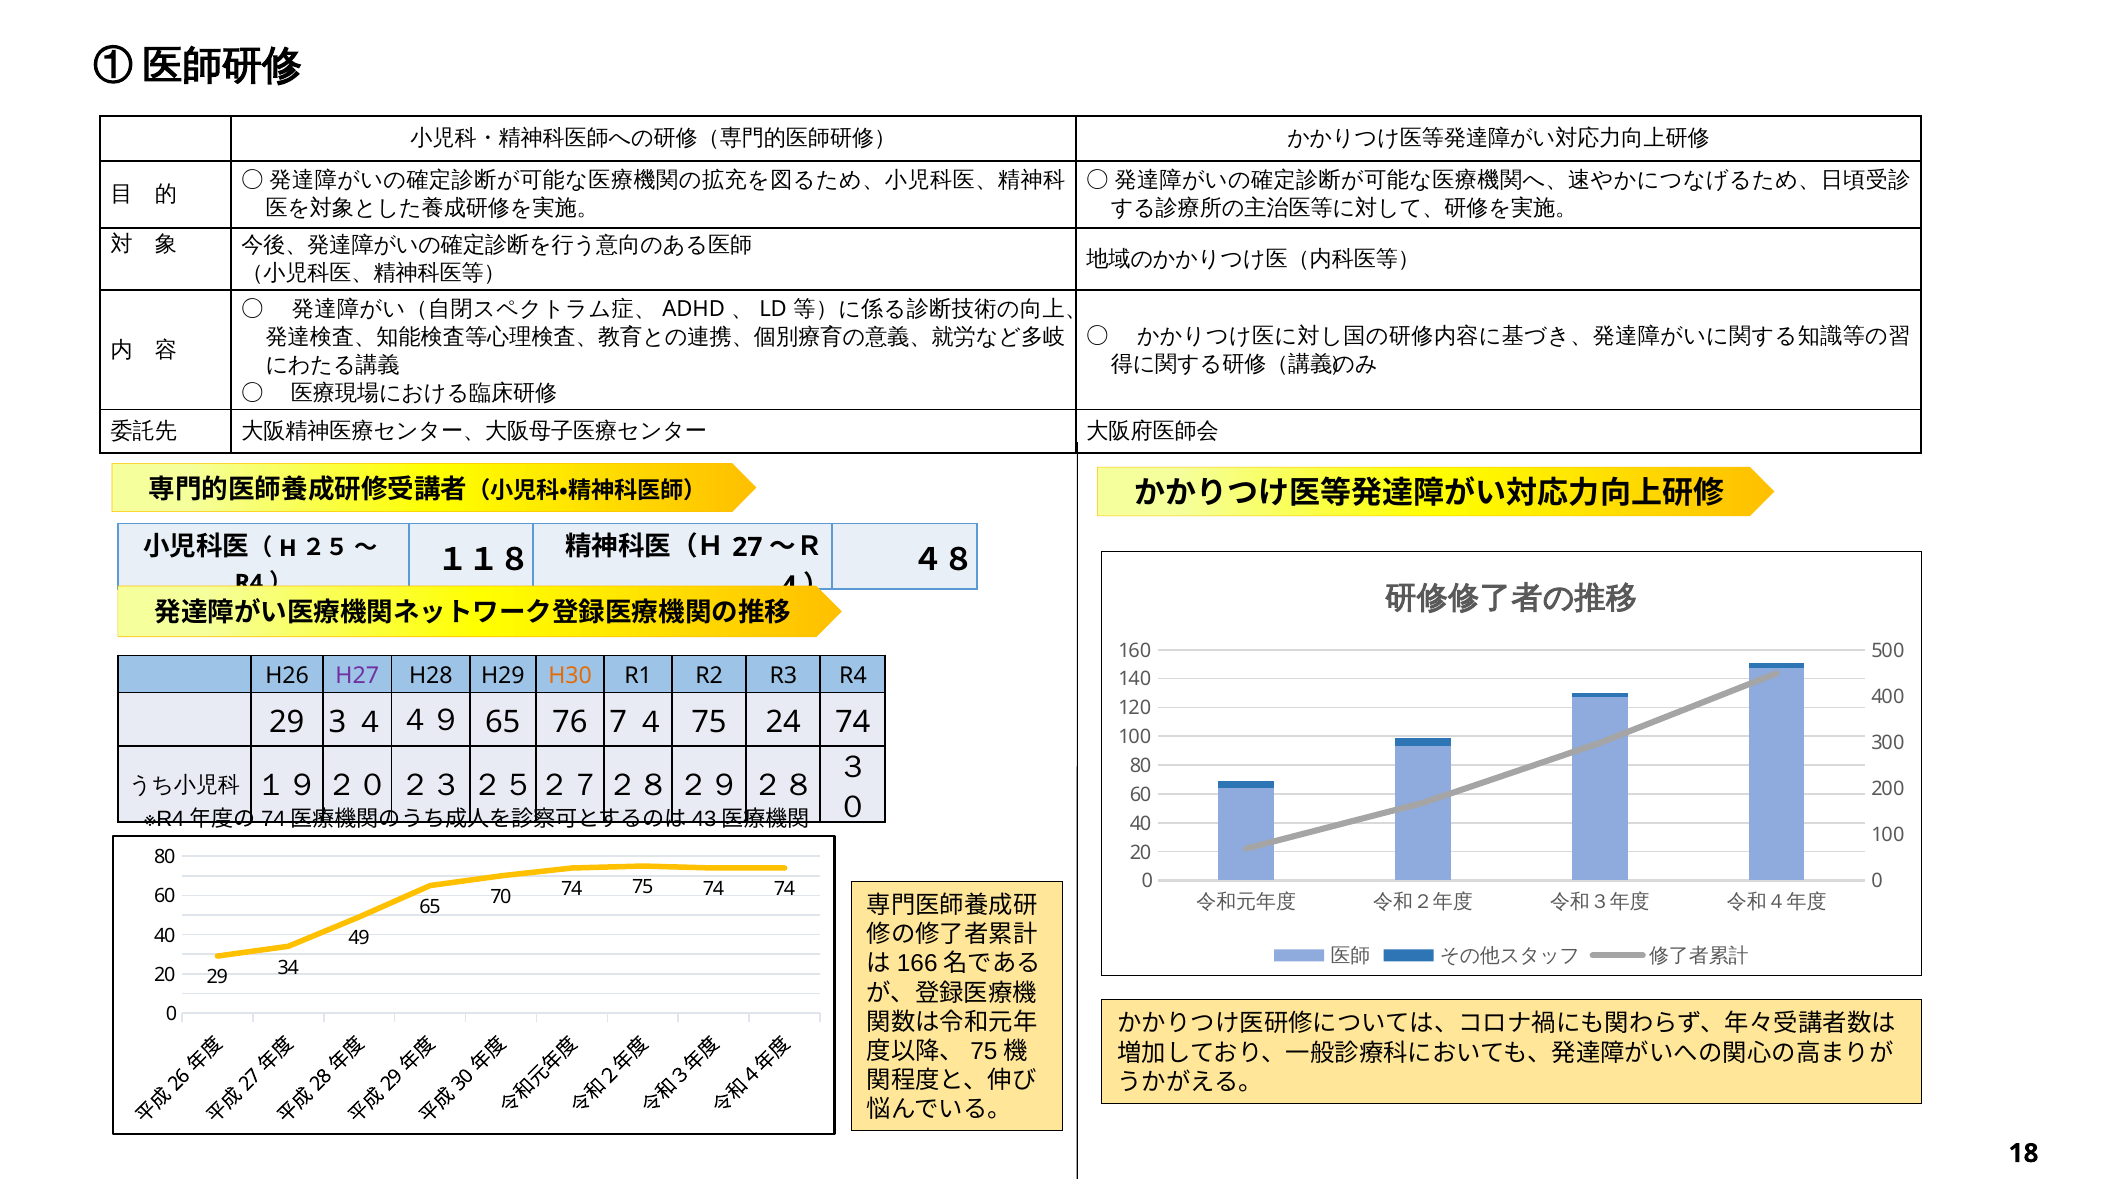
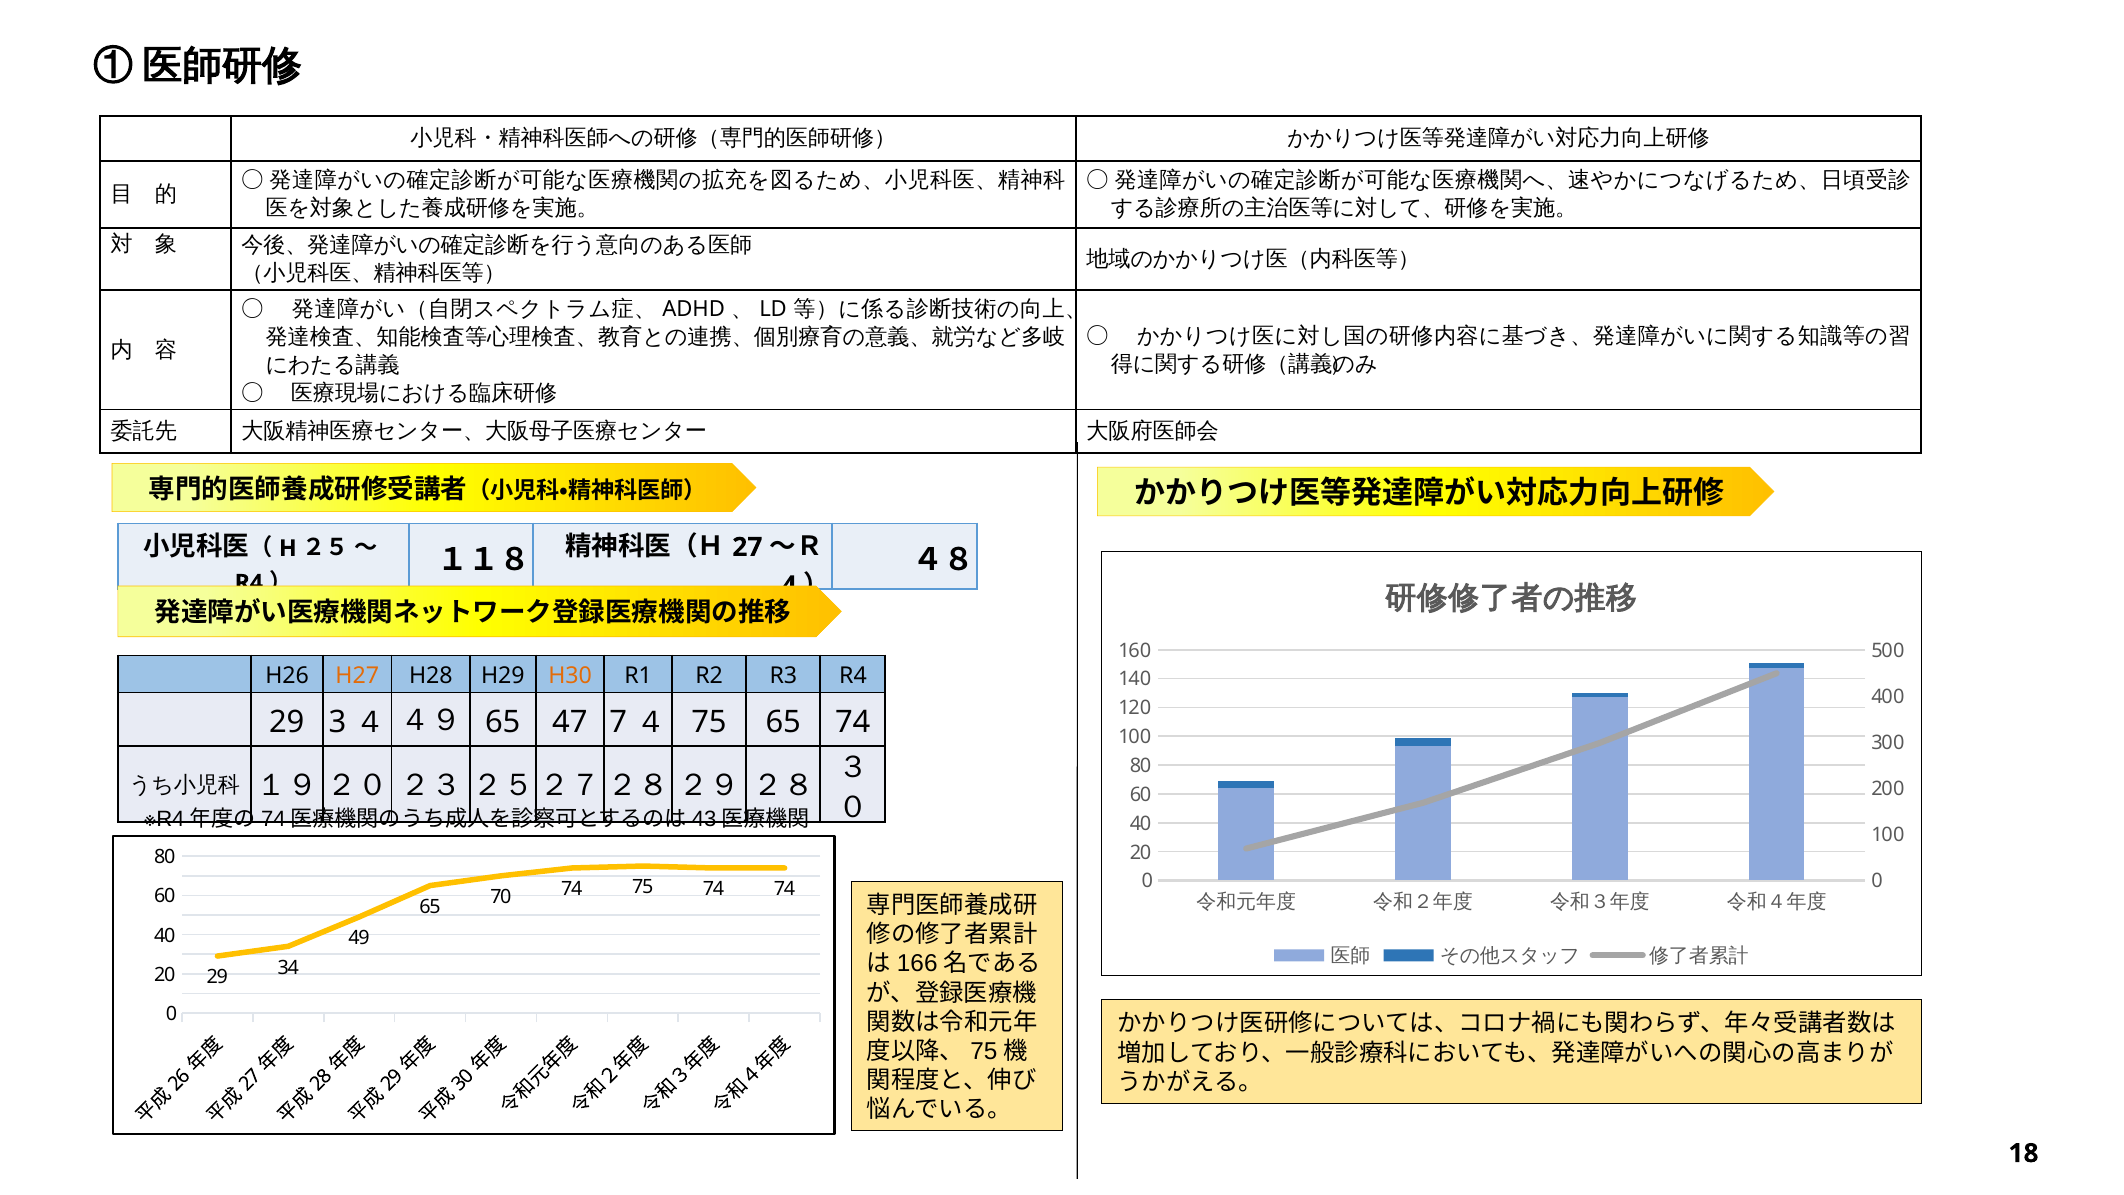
H27 colour: purple -> orange (357, 676)
76: 76 -> 47 (570, 722)
75 24: 24 -> 65 (783, 722)
